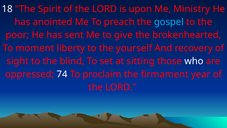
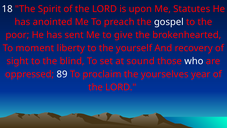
Ministry: Ministry -> Statutes (192, 9)
gospel colour: light blue -> white (169, 22)
sitting: sitting -> sound (141, 61)
74: 74 -> 89 (62, 74)
firmament: firmament -> yourselves (165, 74)
